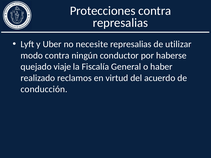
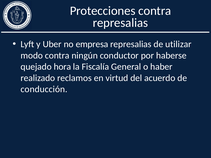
necesite: necesite -> empresa (92, 44)
viaje: viaje -> hora (62, 67)
